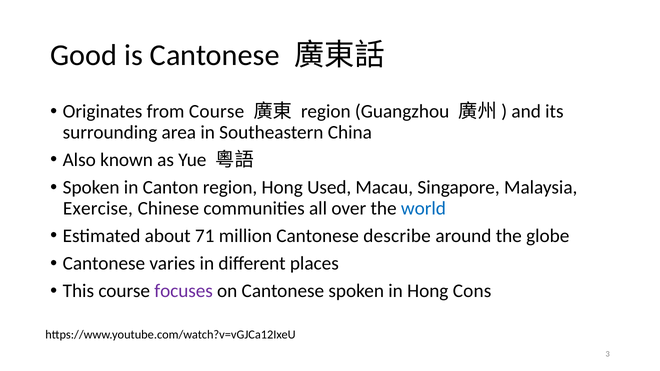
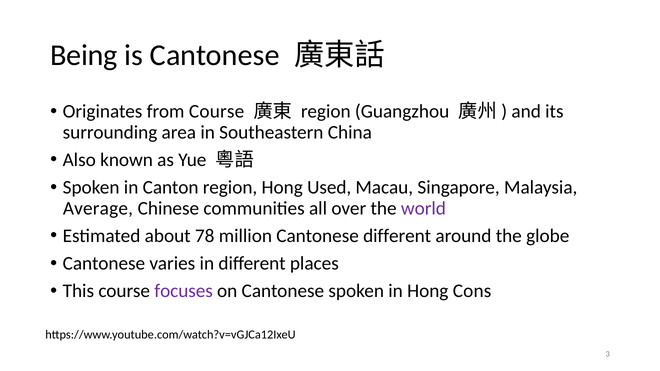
Good: Good -> Being (84, 55)
Exercise: Exercise -> Average (98, 208)
world colour: blue -> purple (423, 208)
71: 71 -> 78 (205, 236)
Cantonese describe: describe -> different (397, 236)
